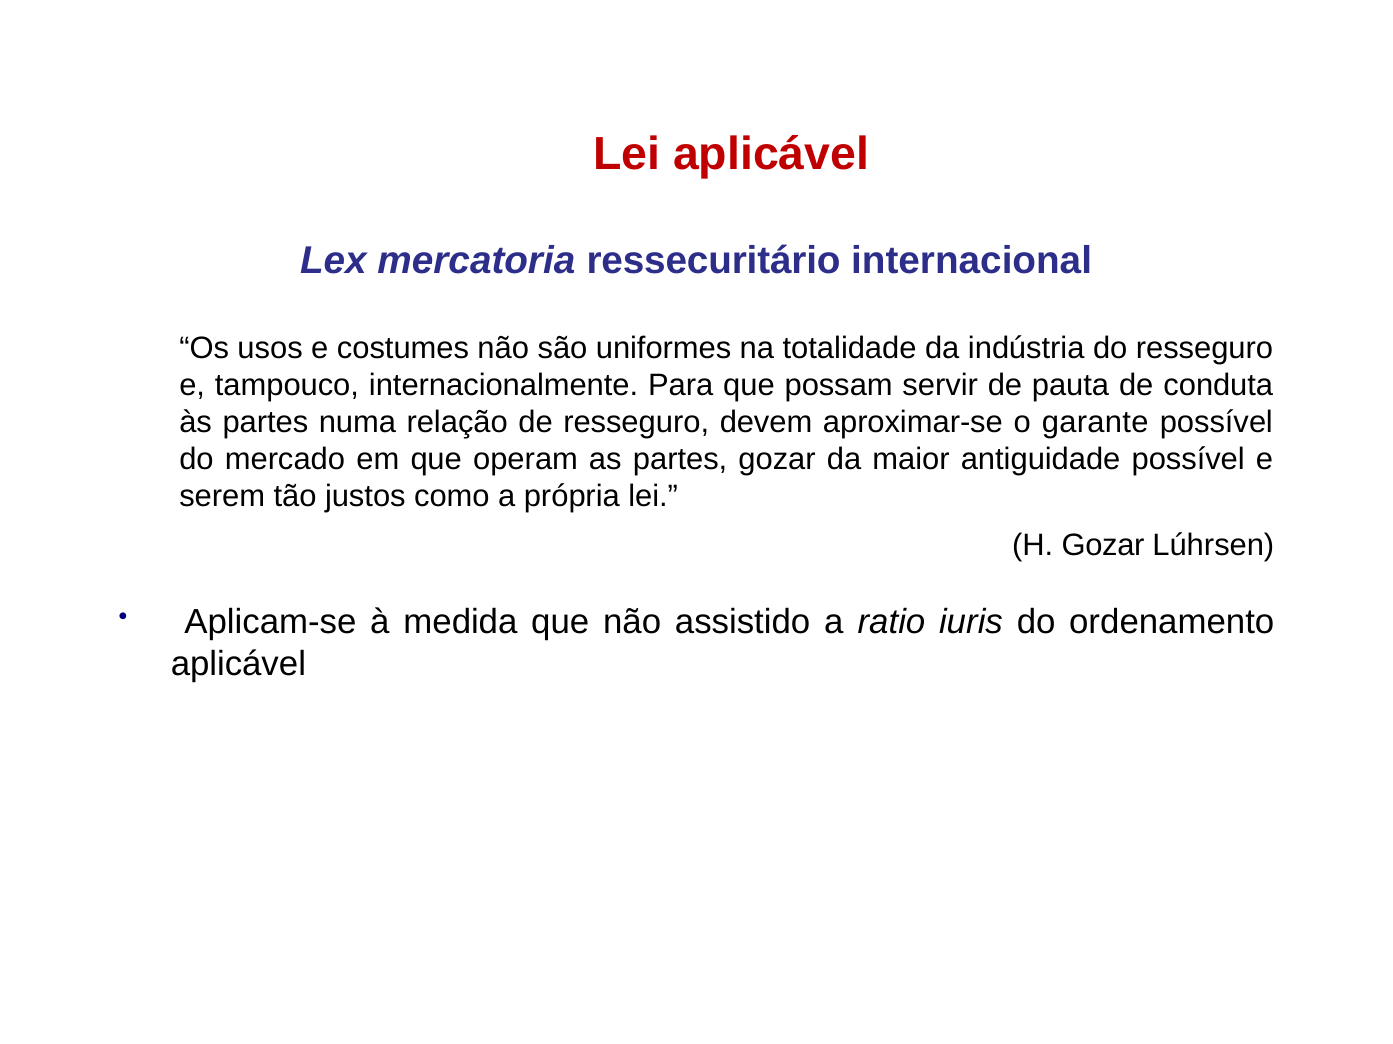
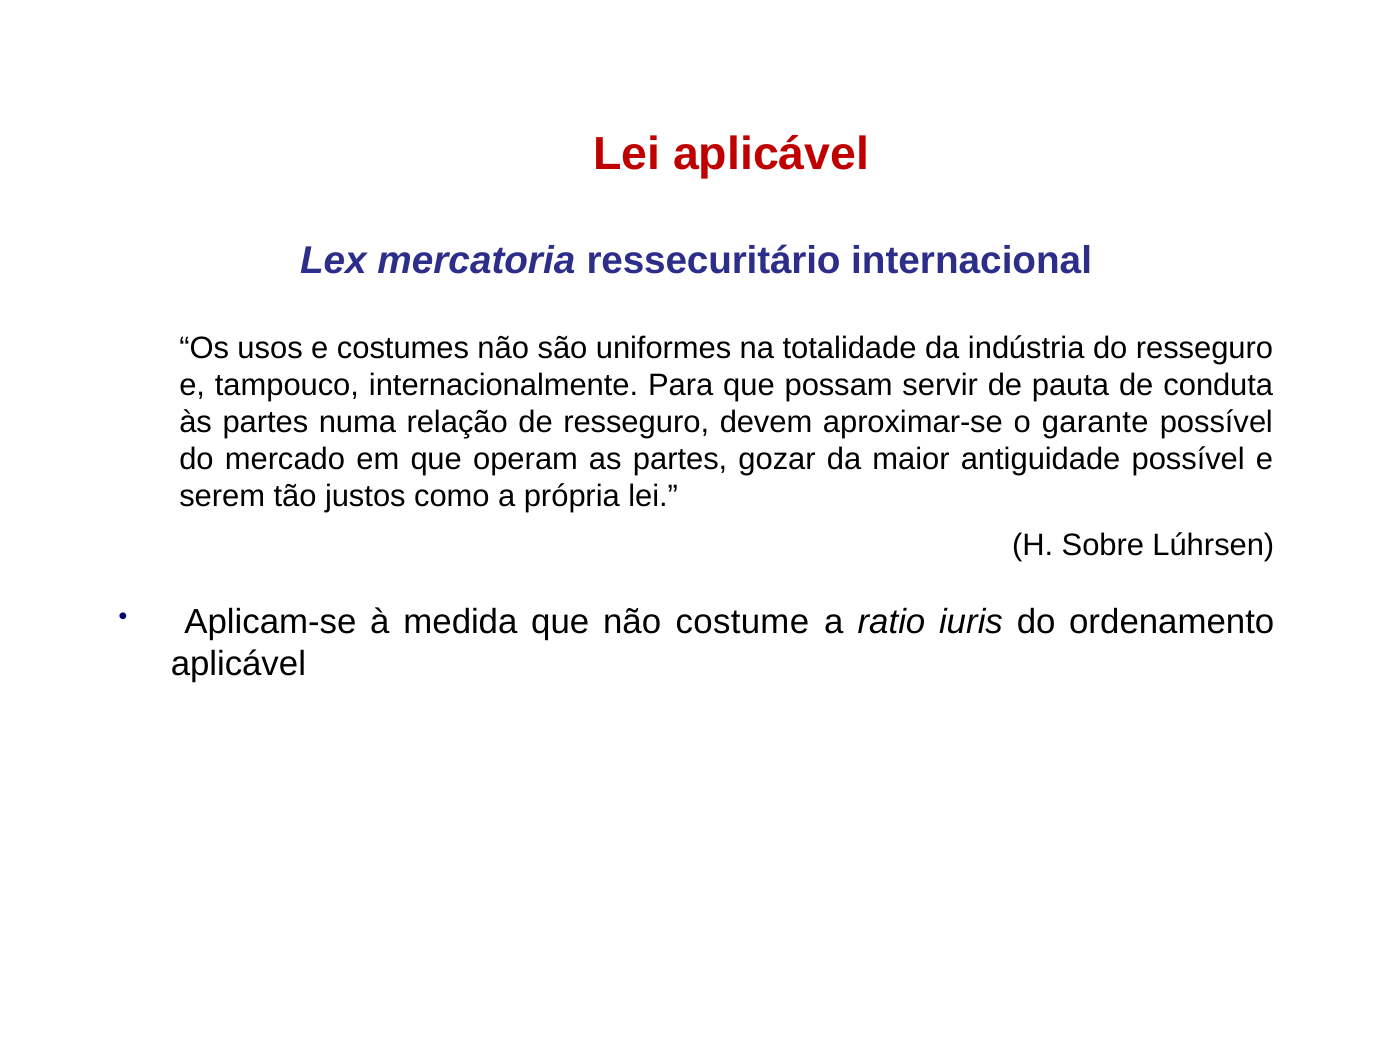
H Gozar: Gozar -> Sobre (1103, 546)
assistido: assistido -> costume (742, 622)
